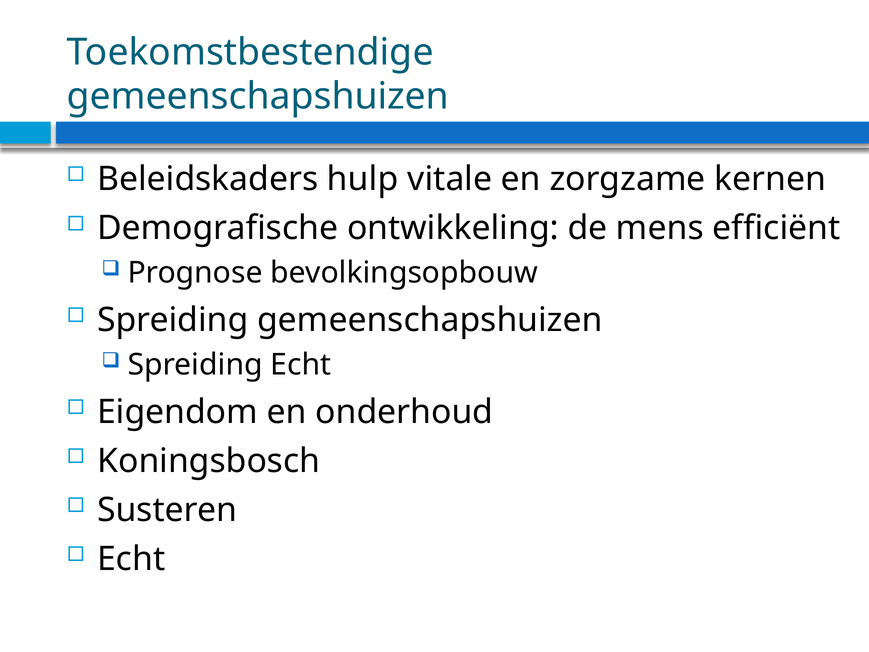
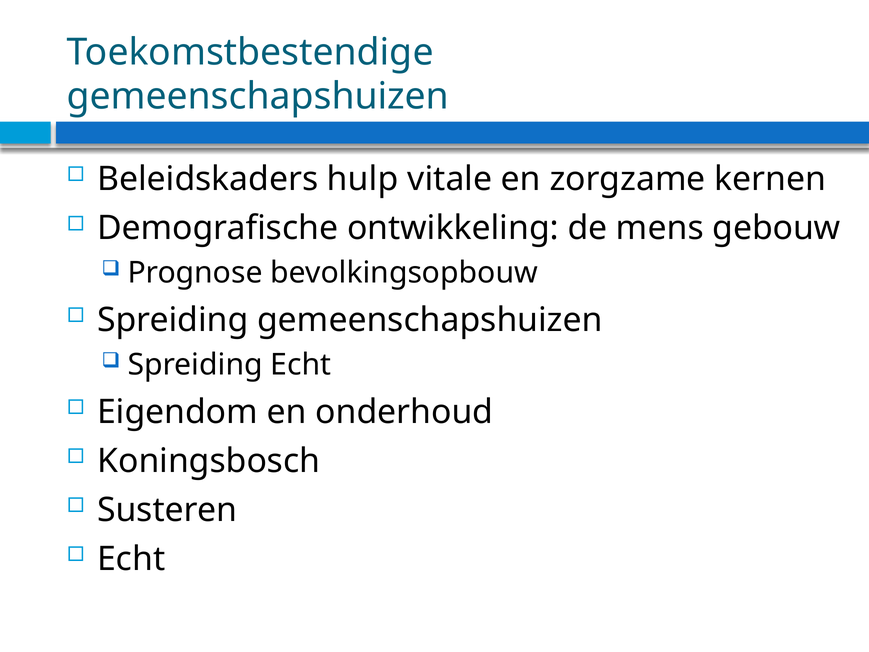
efficiënt: efficiënt -> gebouw (776, 228)
